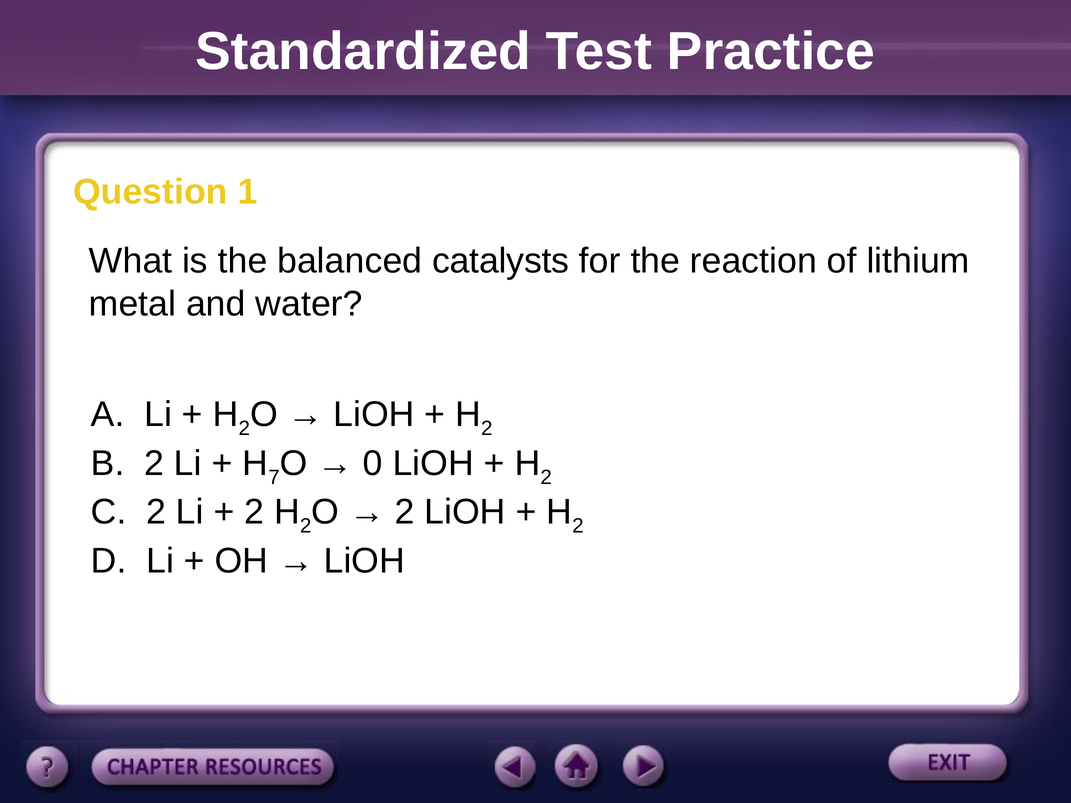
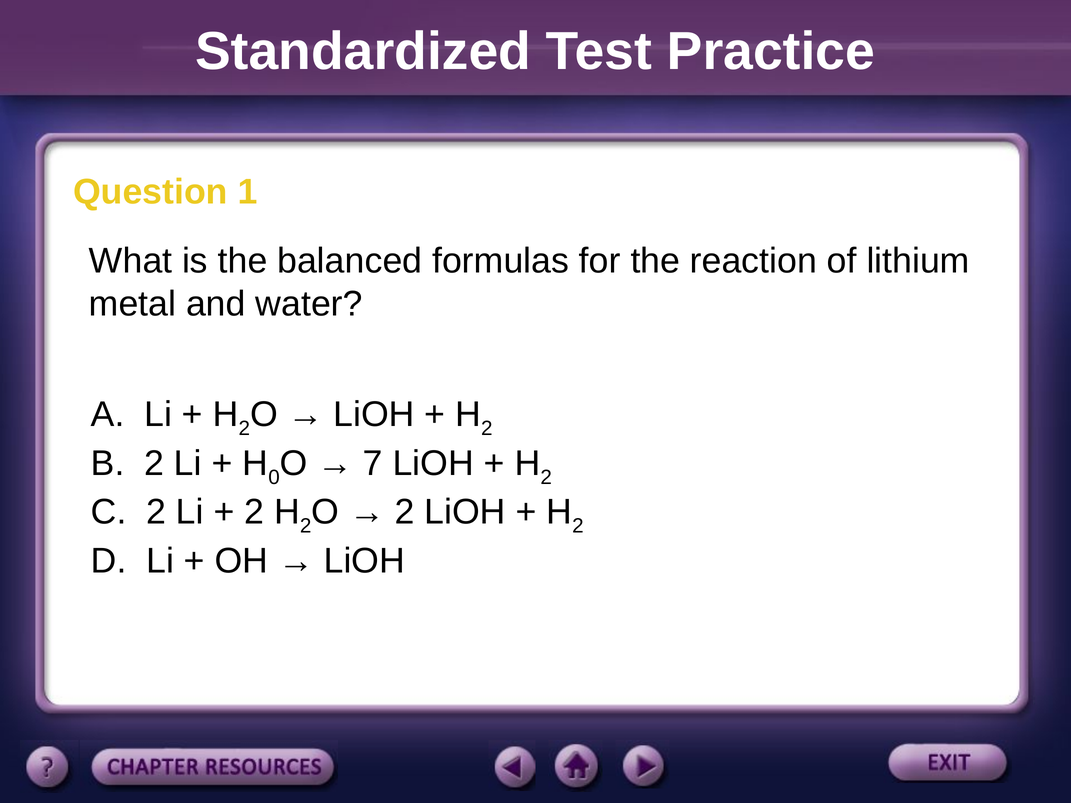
catalysts: catalysts -> formulas (501, 261)
7: 7 -> 0 (274, 477)
0: 0 -> 7 (373, 464)
